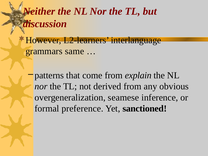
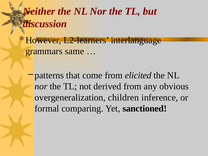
explain: explain -> elicited (138, 75)
seamese: seamese -> children (123, 98)
preference: preference -> comparing (82, 109)
